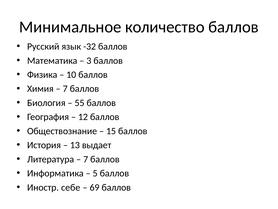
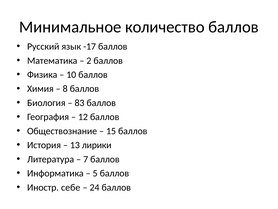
-32: -32 -> -17 (90, 46)
3: 3 -> 2 (89, 60)
7: 7 -> 8 (65, 89)
55: 55 -> 83 (80, 103)
выдает: выдает -> лирики (97, 145)
69: 69 -> 24 (95, 187)
